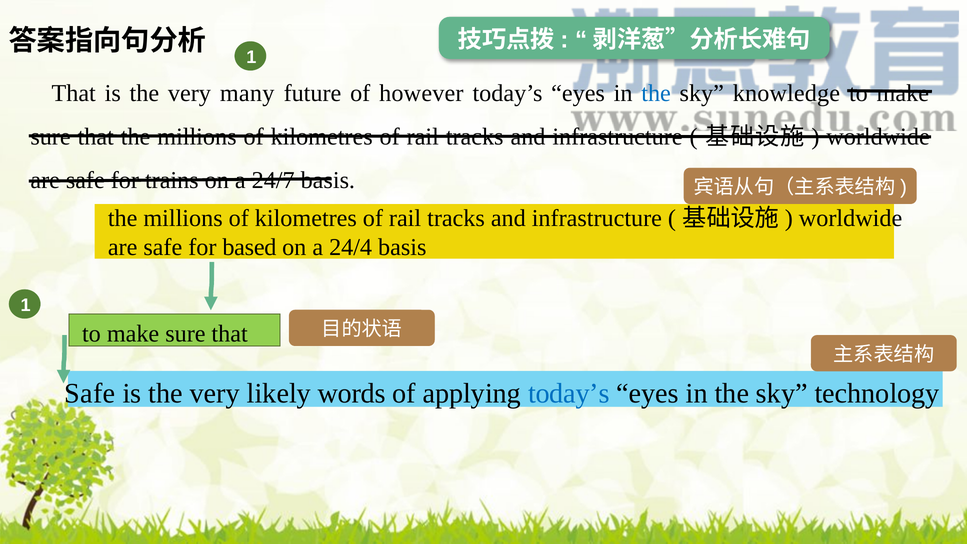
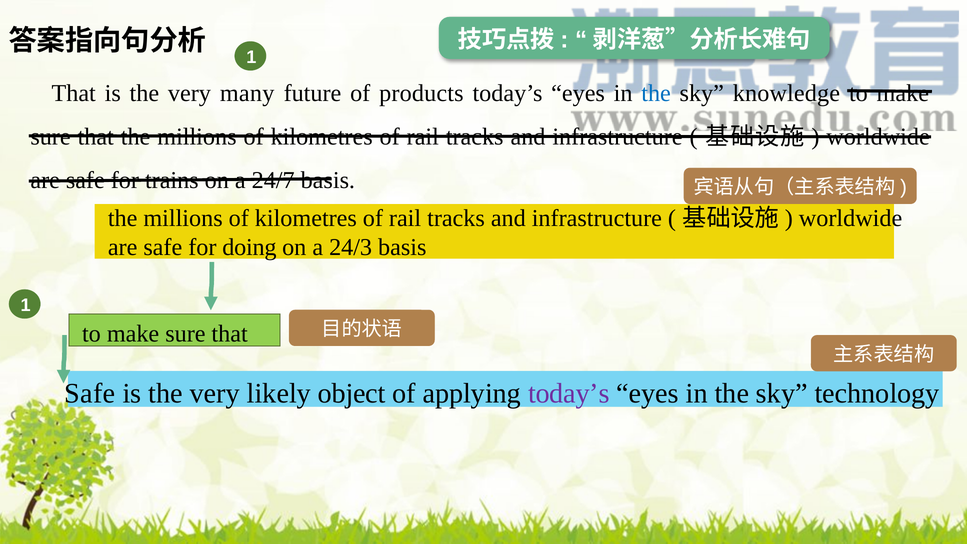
however: however -> products (421, 93)
based: based -> doing (249, 247)
24/4: 24/4 -> 24/3 (351, 247)
words: words -> object (352, 393)
today’s colour: blue -> purple (569, 393)
